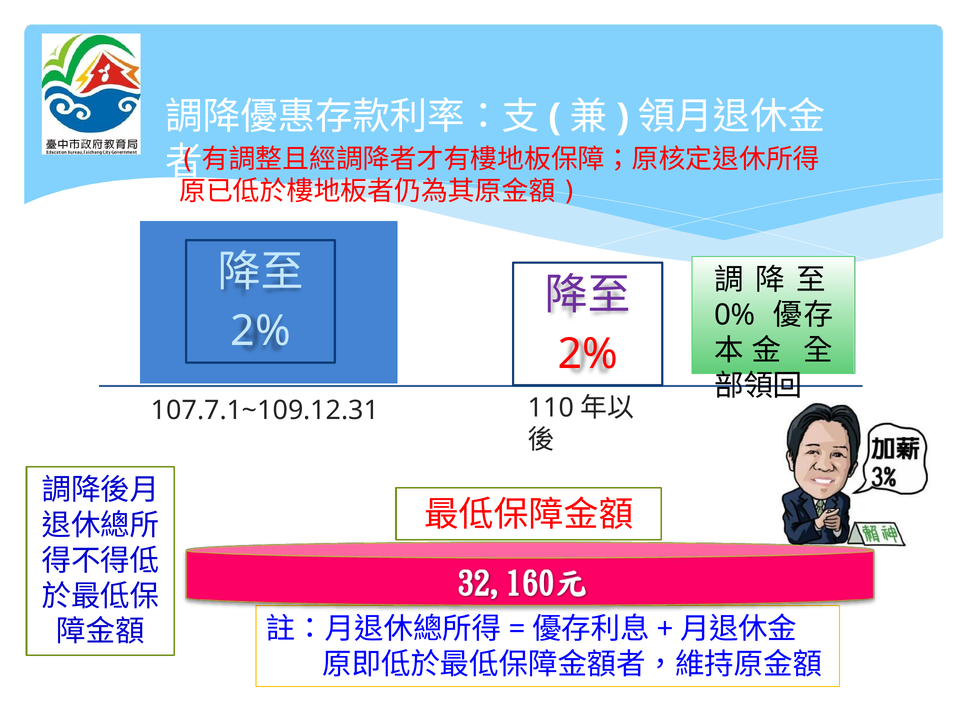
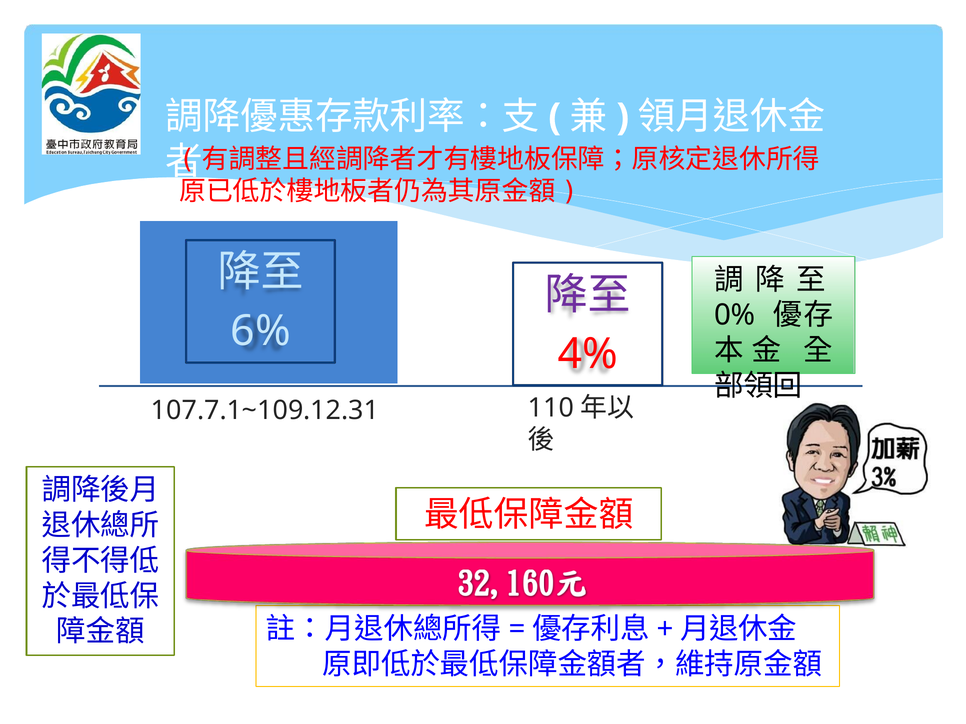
2%: 2% -> 6% (261, 331)
2%: 2% -> 4% (588, 354)
